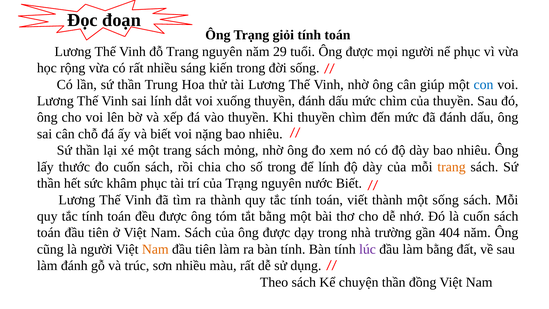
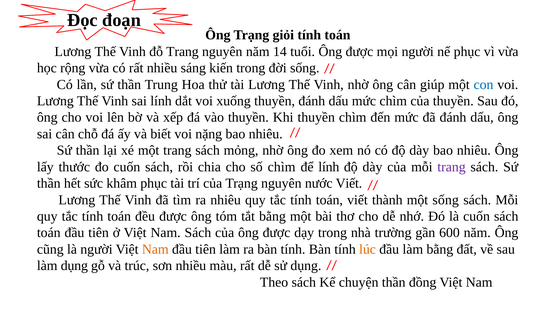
29: 29 -> 14 (280, 51)
số trong: trong -> chìm (282, 167)
trang colour: orange -> purple (452, 167)
nước Biết: Biết -> Viết (349, 183)
ra thành: thành -> nhiêu (226, 200)
404: 404 -> 600 (449, 233)
lúc colour: purple -> orange (367, 249)
làm đánh: đánh -> dụng (74, 266)
